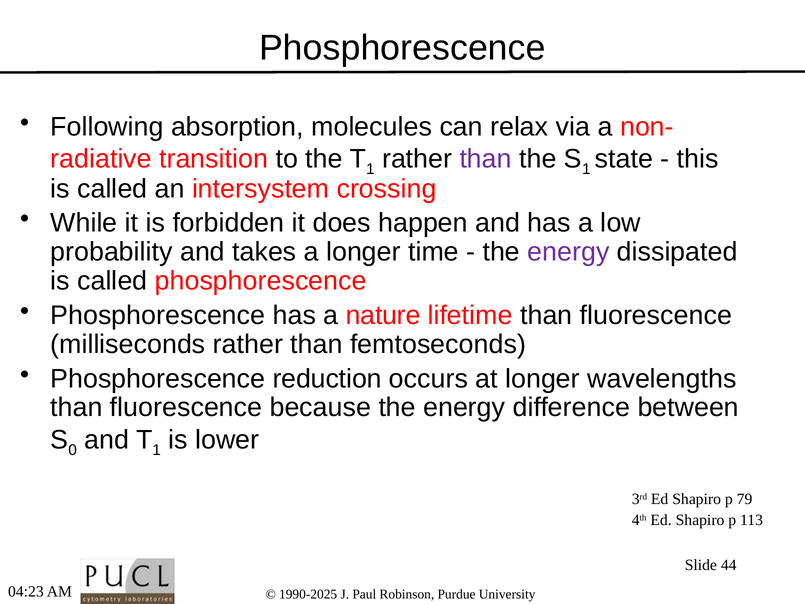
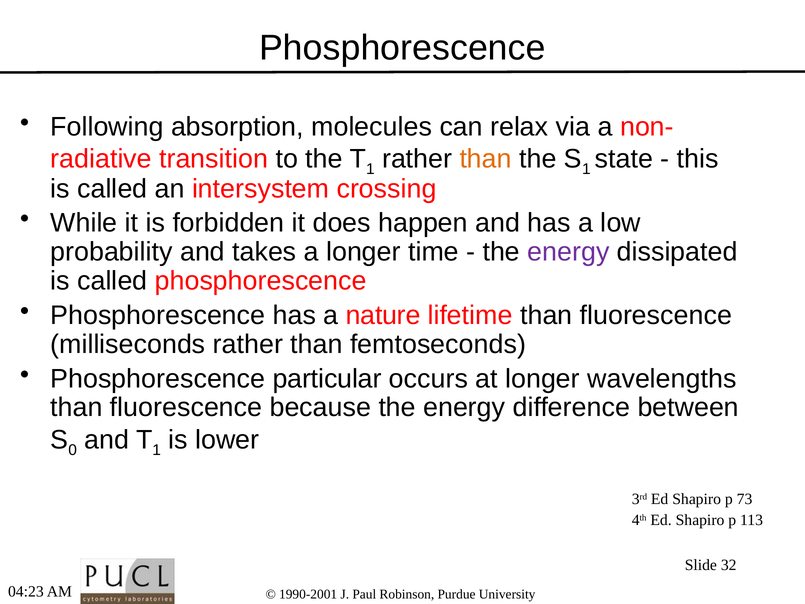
than colour: purple -> orange (486, 159)
reduction: reduction -> particular (327, 378)
79: 79 -> 73 (745, 499)
44: 44 -> 32 (729, 565)
1990-2025: 1990-2025 -> 1990-2001 (308, 594)
